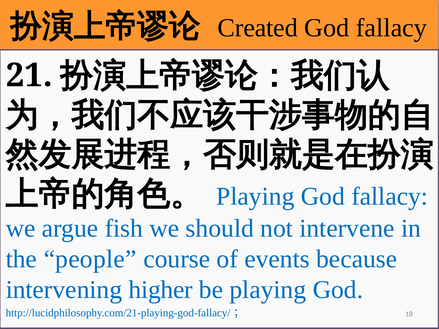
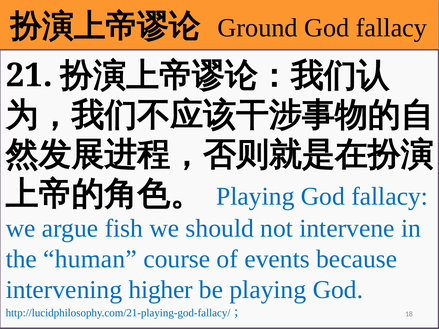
Created: Created -> Ground (258, 28)
people: people -> human (90, 259)
